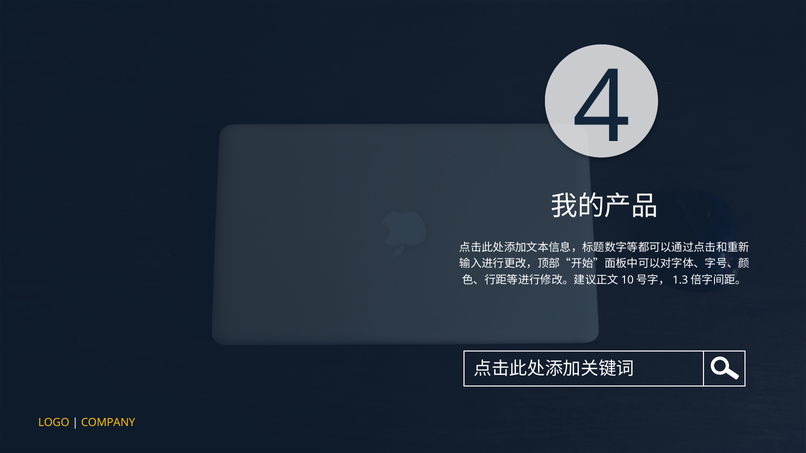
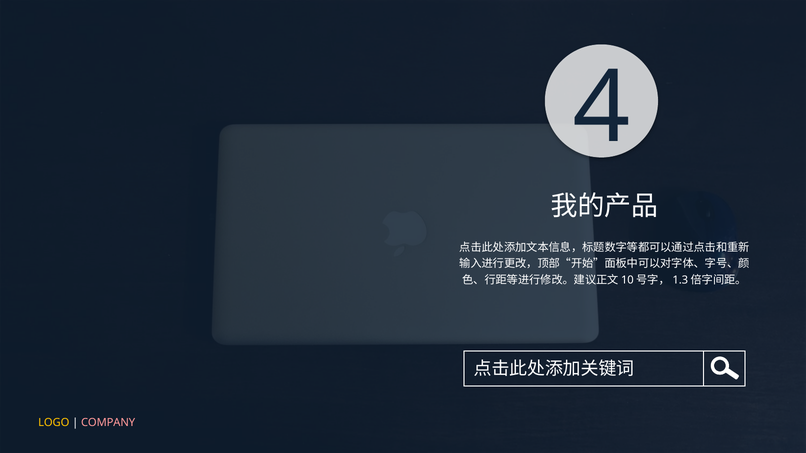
COMPANY colour: yellow -> pink (108, 423)
